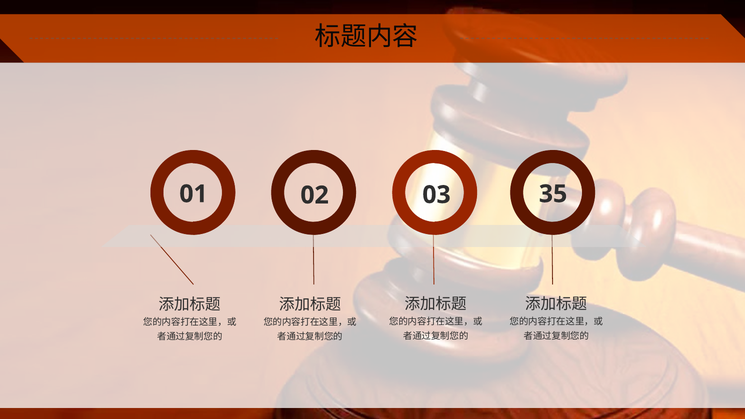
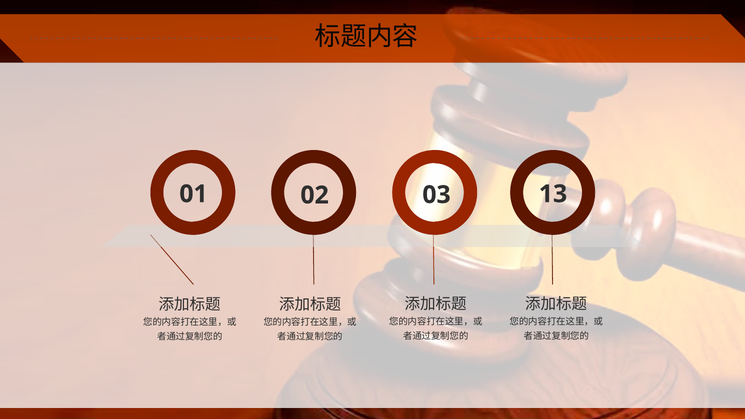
35: 35 -> 13 (553, 194)
